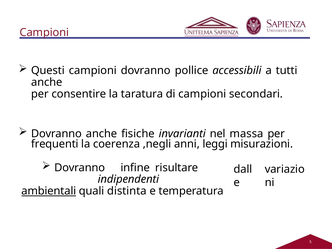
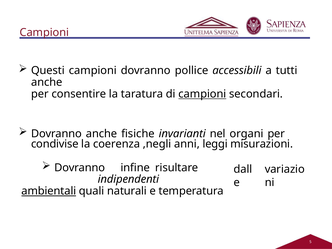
campioni underline: none -> present (202, 94)
massa: massa -> organi (247, 134)
frequenti: frequenti -> condivise (55, 144)
distinta: distinta -> naturali (127, 191)
